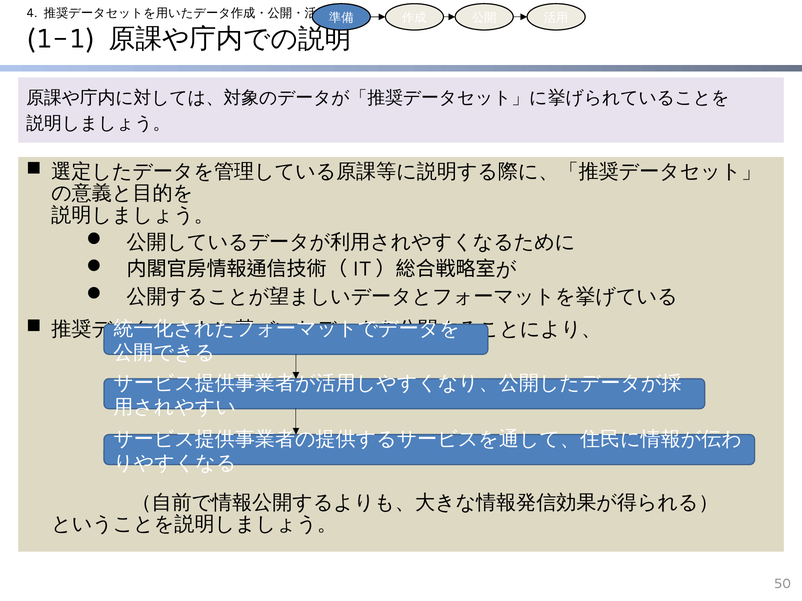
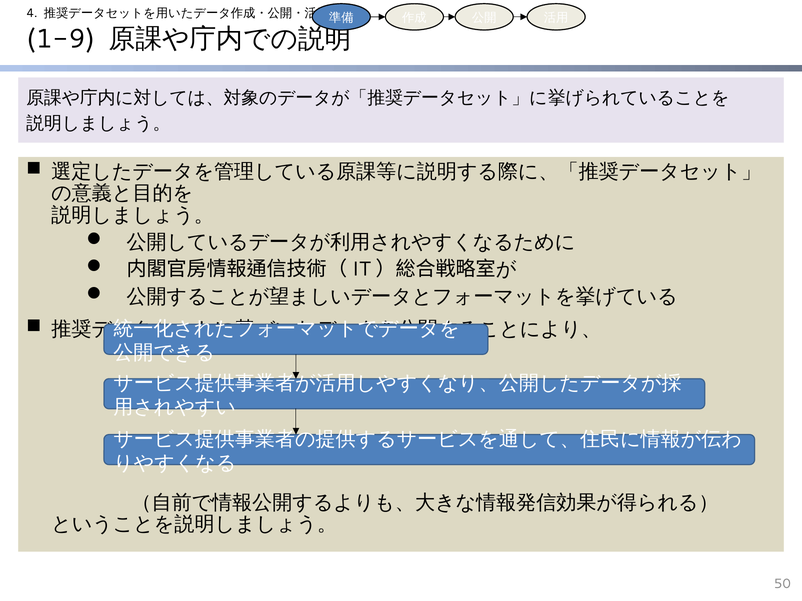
1-1: 1-1 -> 1-9 (61, 39)
